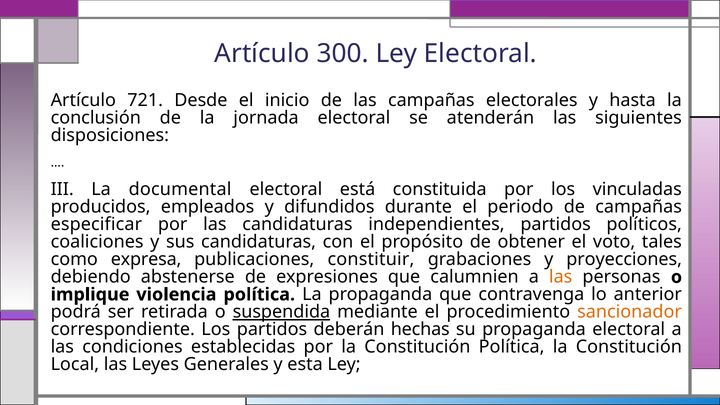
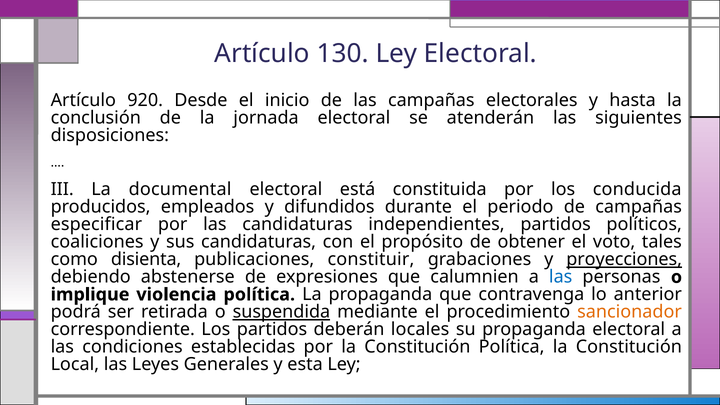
300: 300 -> 130 (343, 54)
721: 721 -> 920 (145, 100)
vinculadas: vinculadas -> conducida (637, 190)
expresa: expresa -> disienta (146, 260)
proyecciones underline: none -> present (624, 260)
las colour: orange -> blue (561, 277)
hechas: hechas -> locales (420, 330)
